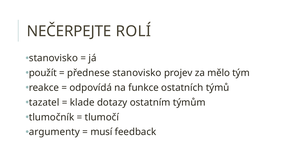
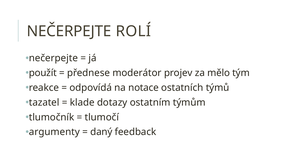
stanovisko: stanovisko -> nečerpejte (53, 58)
přednese stanovisko: stanovisko -> moderátor (137, 73)
funkce: funkce -> notace (144, 88)
musí: musí -> daný (101, 132)
